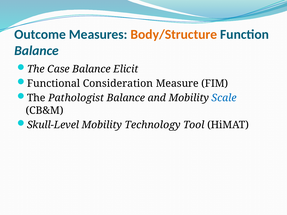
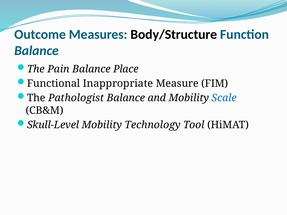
Body/Structure colour: orange -> black (174, 35)
Case: Case -> Pain (58, 69)
Elicit: Elicit -> Place (126, 69)
Consideration: Consideration -> Inappropriate (118, 84)
